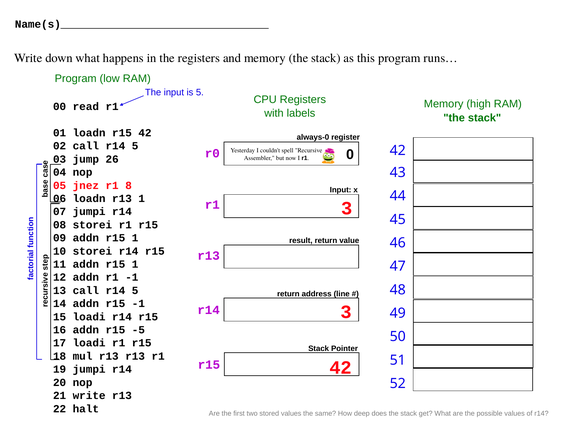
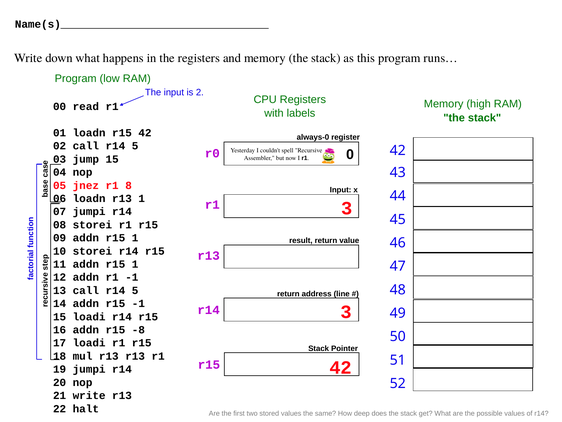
is 5: 5 -> 2 (200, 92)
jump 26: 26 -> 15 (112, 159)
-5: -5 -> -8 (138, 330)
